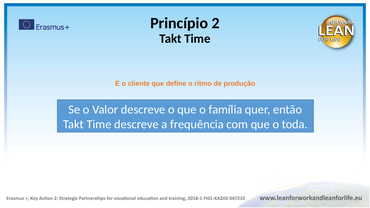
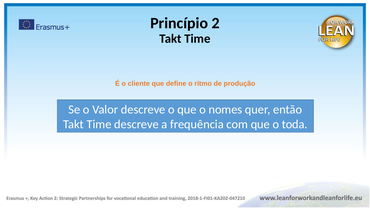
família: família -> nomes (225, 110)
